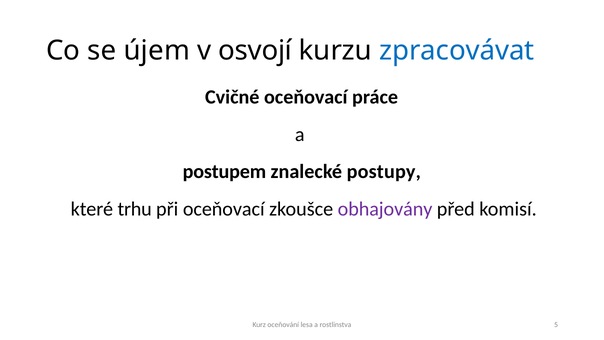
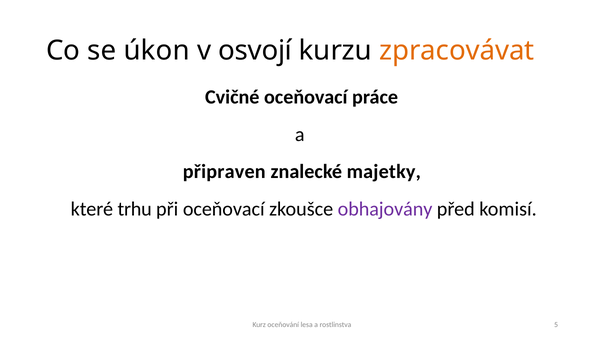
újem: újem -> úkon (157, 51)
zpracovávat colour: blue -> orange (457, 51)
postupem: postupem -> připraven (224, 172)
postupy: postupy -> majetky (384, 172)
